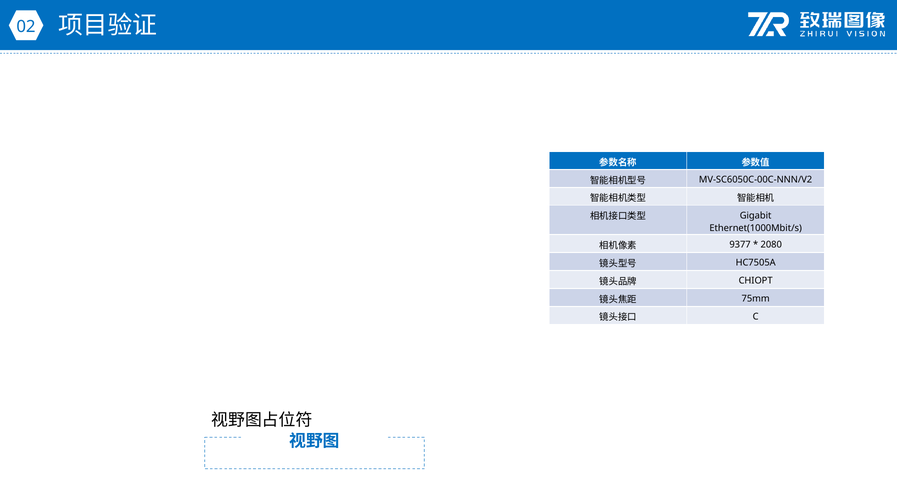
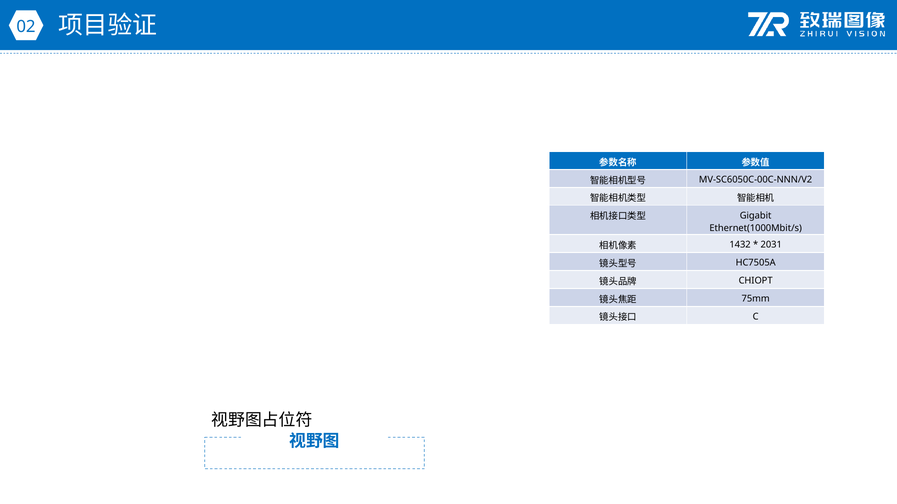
9377: 9377 -> 1432 (740, 245)
2080: 2080 -> 2031 (771, 245)
